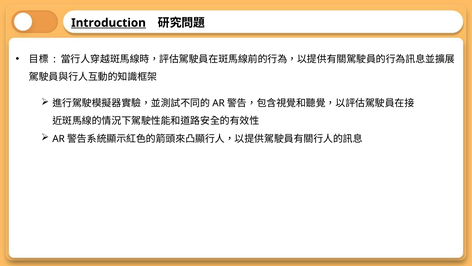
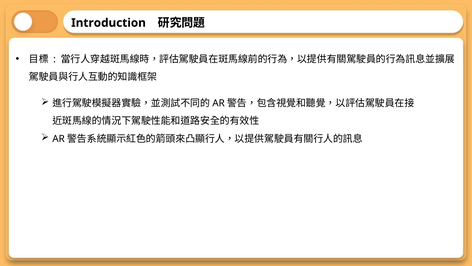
Introduction underline: present -> none (109, 23)
